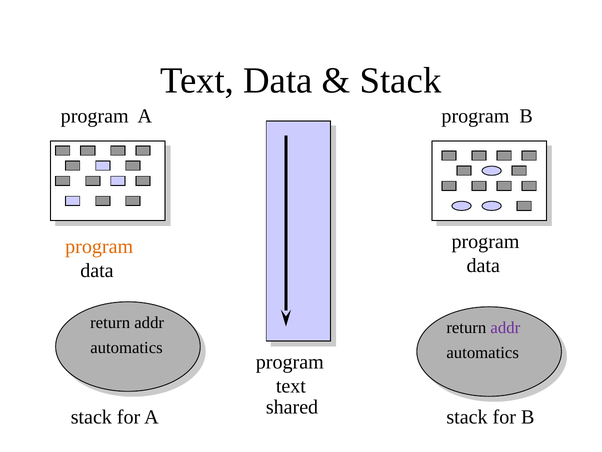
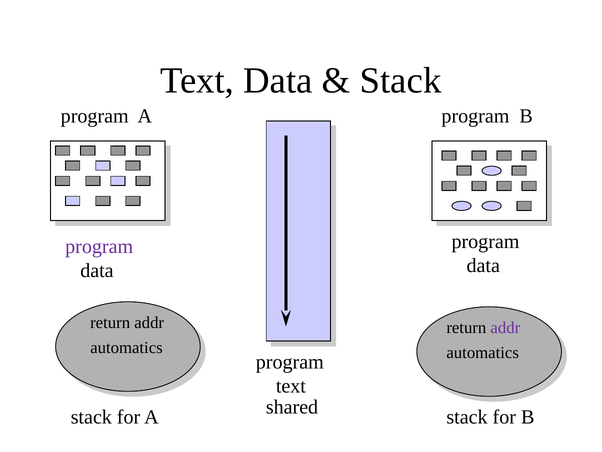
program colour: orange -> purple (99, 246)
